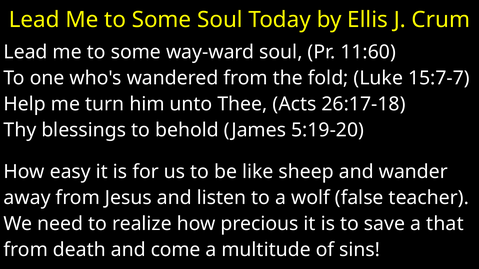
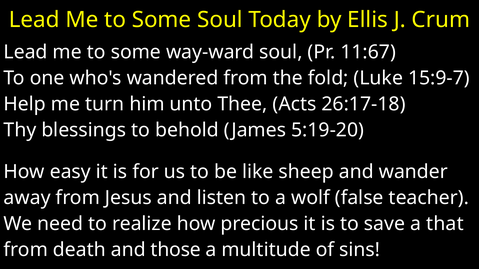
11:60: 11:60 -> 11:67 (368, 52)
15:7-7: 15:7-7 -> 15:9-7 (439, 78)
come: come -> those (176, 250)
